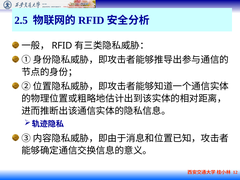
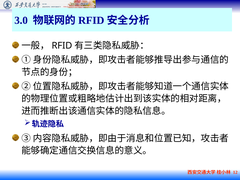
2.5: 2.5 -> 3.0 (21, 20)
